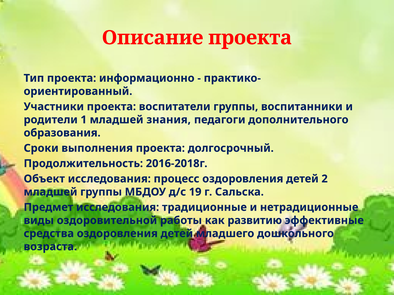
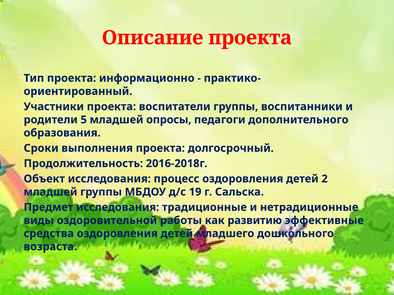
1: 1 -> 5 (84, 120)
знания: знания -> опросы (169, 120)
